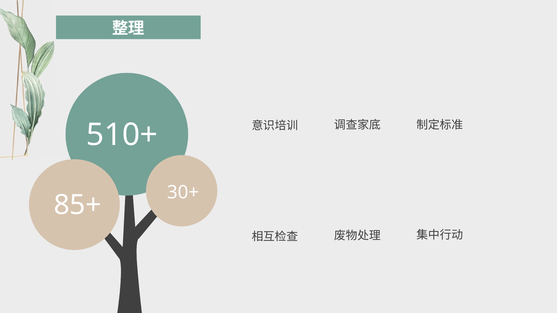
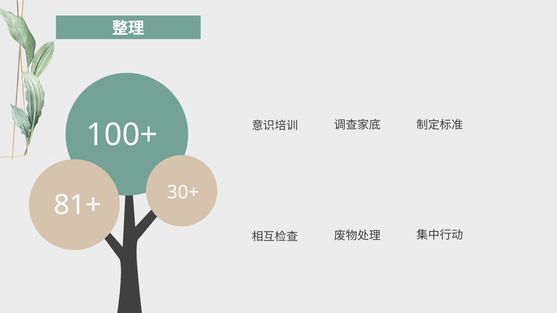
510+: 510+ -> 100+ (122, 135)
85+: 85+ -> 81+ (78, 205)
